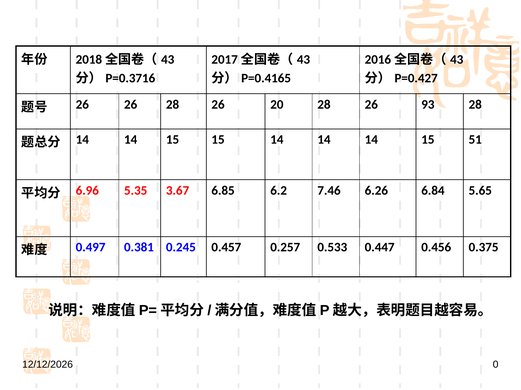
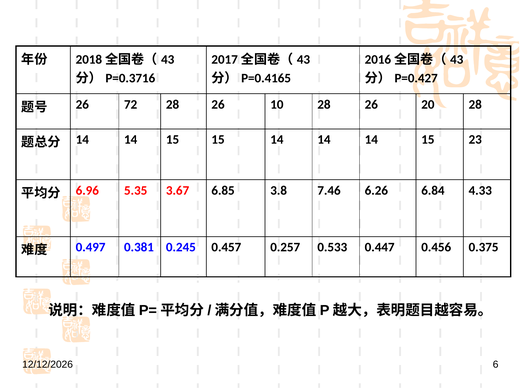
26 26: 26 -> 72 (131, 105)
20: 20 -> 10 (277, 105)
93: 93 -> 20 (428, 105)
51: 51 -> 23 (475, 140)
6.2: 6.2 -> 3.8 (279, 191)
5.65: 5.65 -> 4.33 (480, 191)
0: 0 -> 6 (496, 365)
